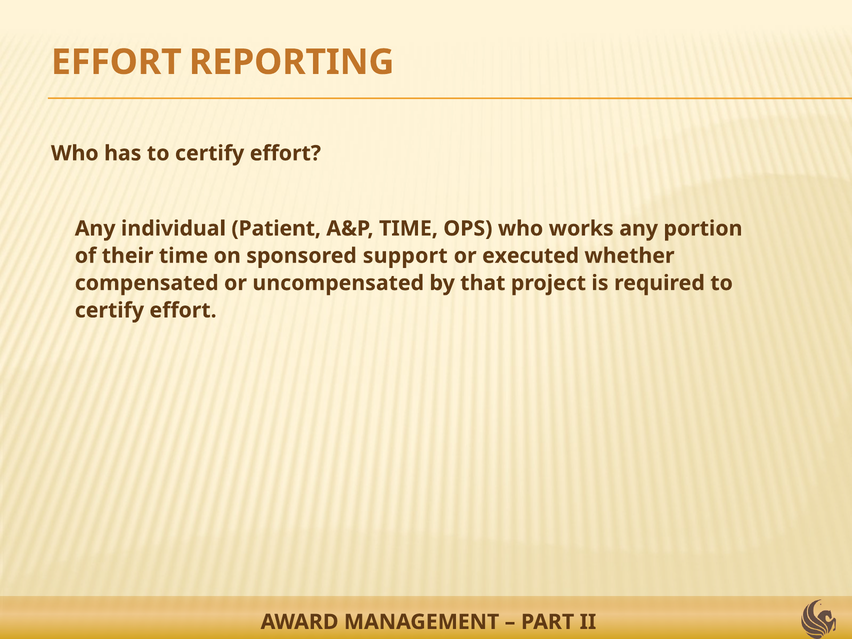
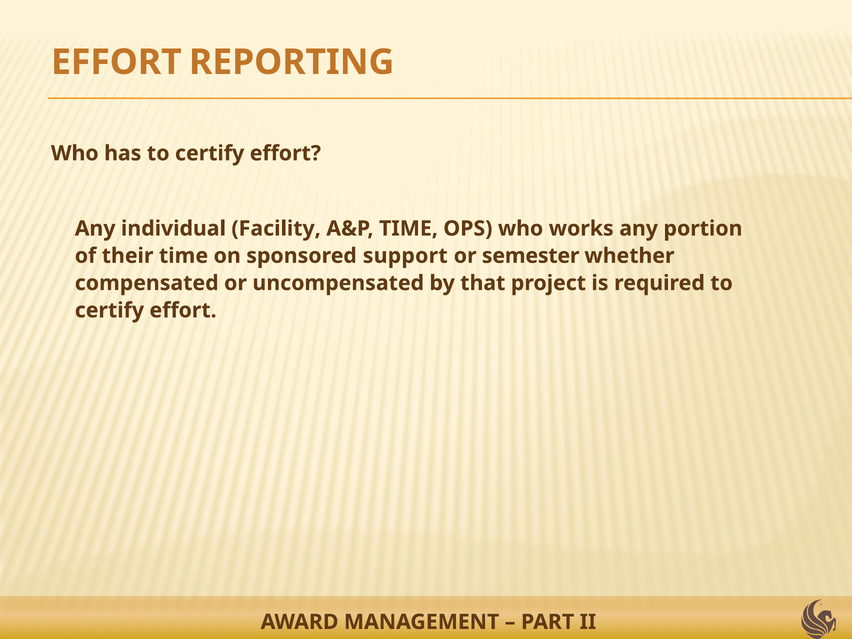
Patient: Patient -> Facility (276, 229)
executed: executed -> semester (531, 256)
